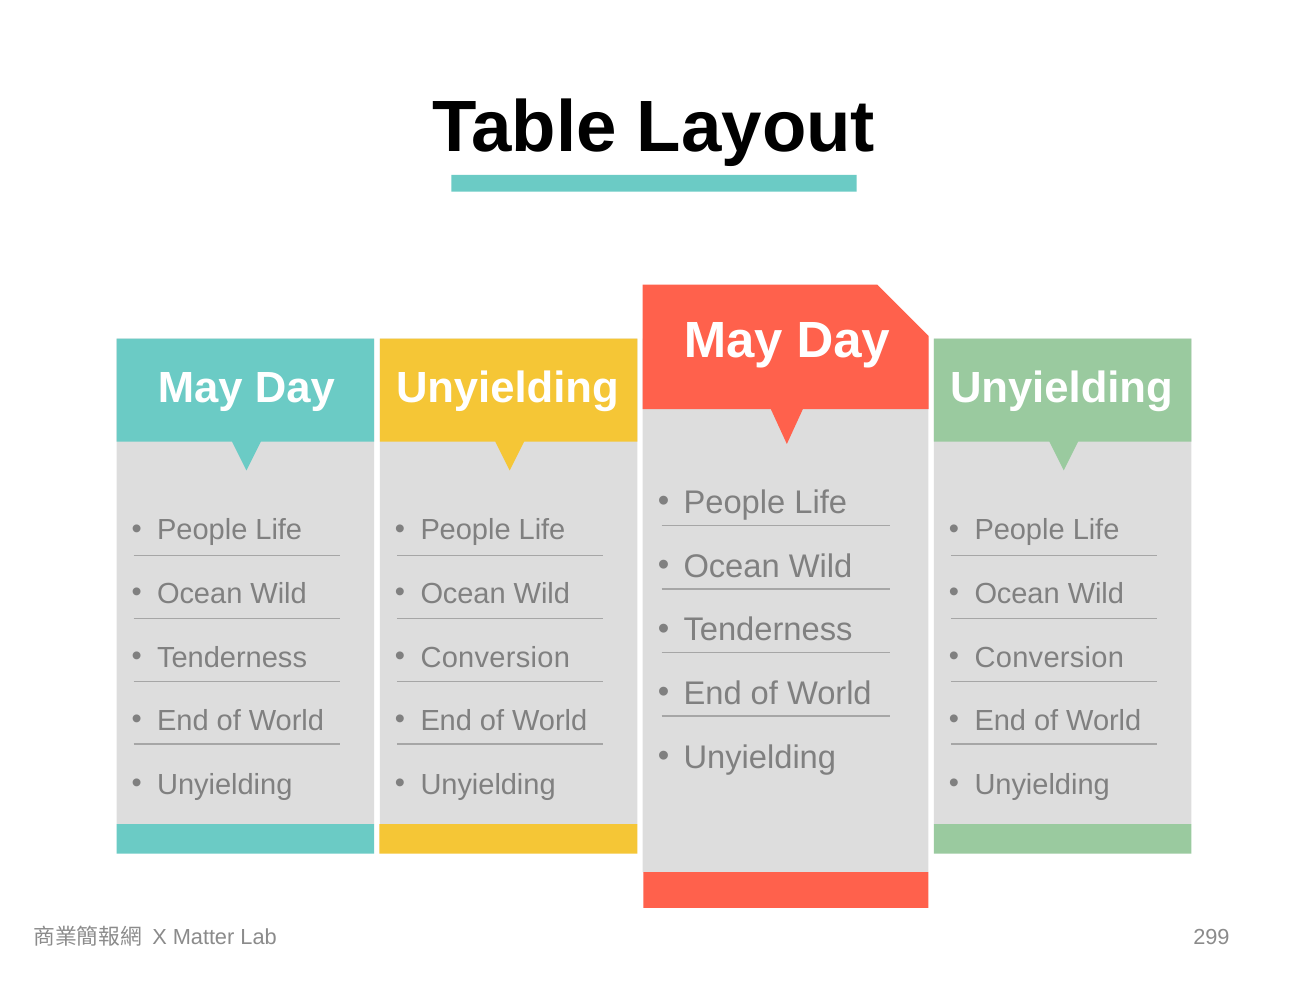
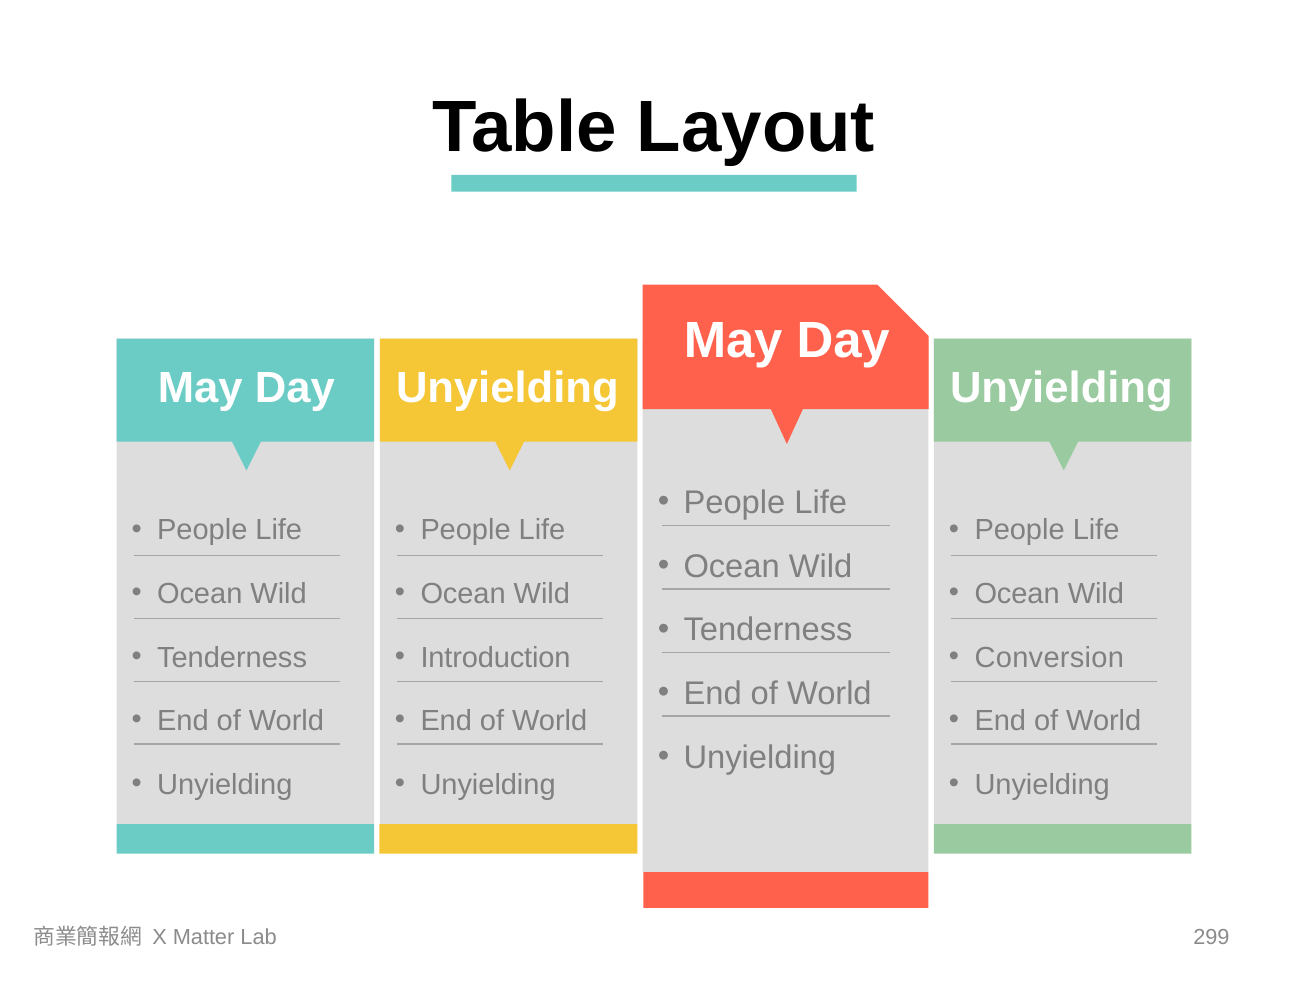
Conversion: Conversion -> Introduction (495, 657)
